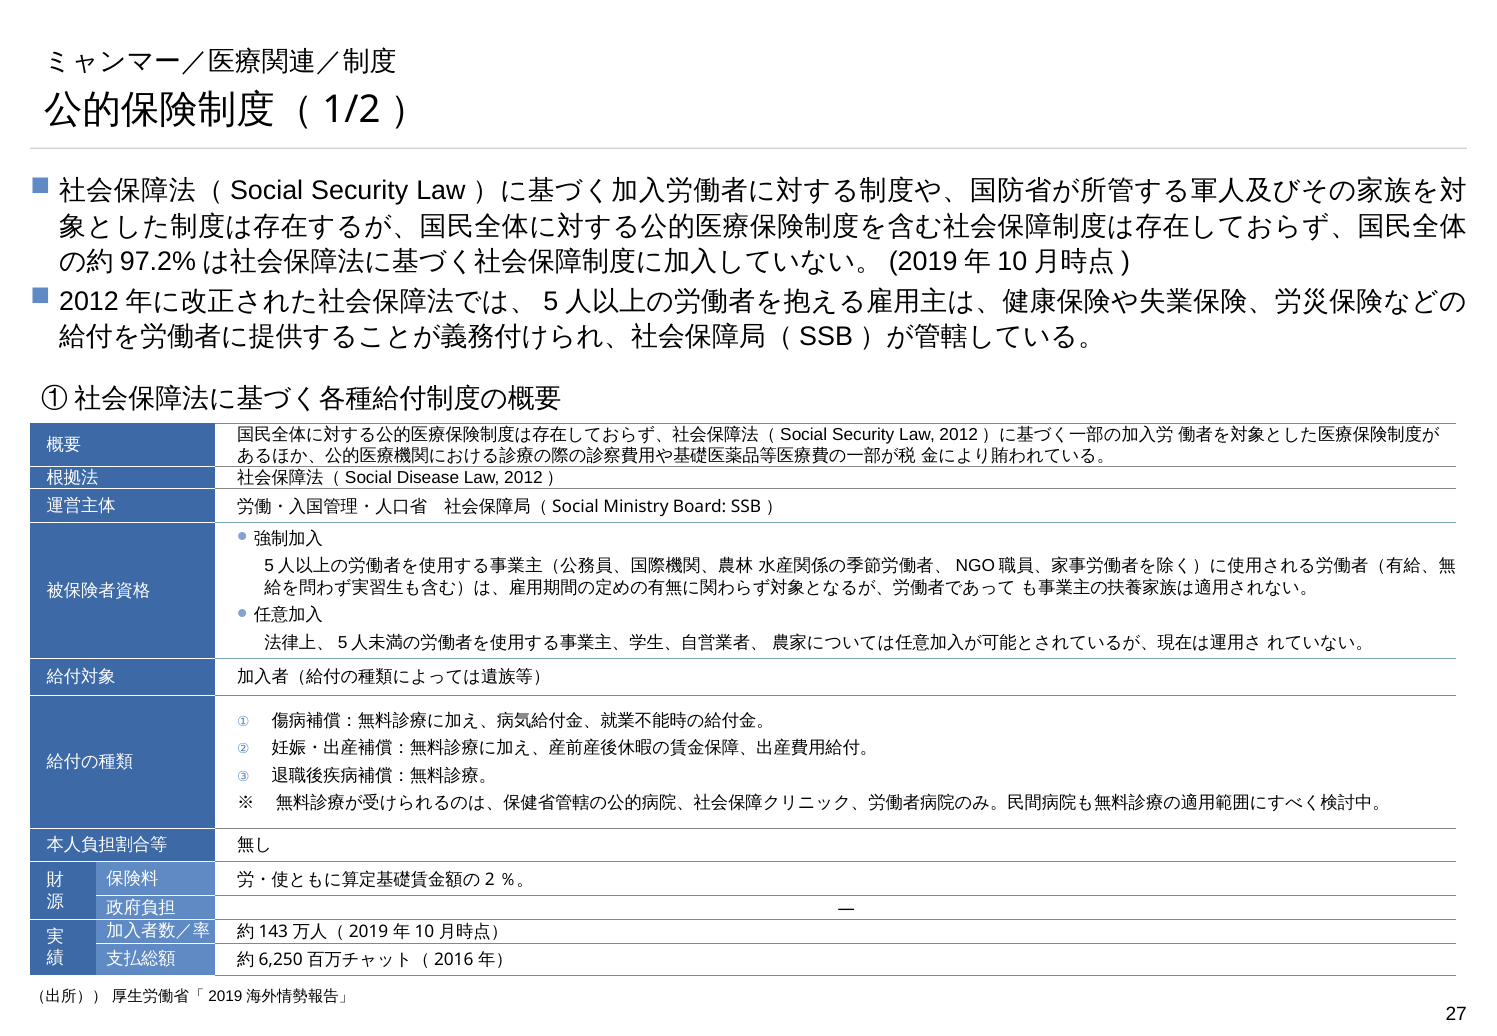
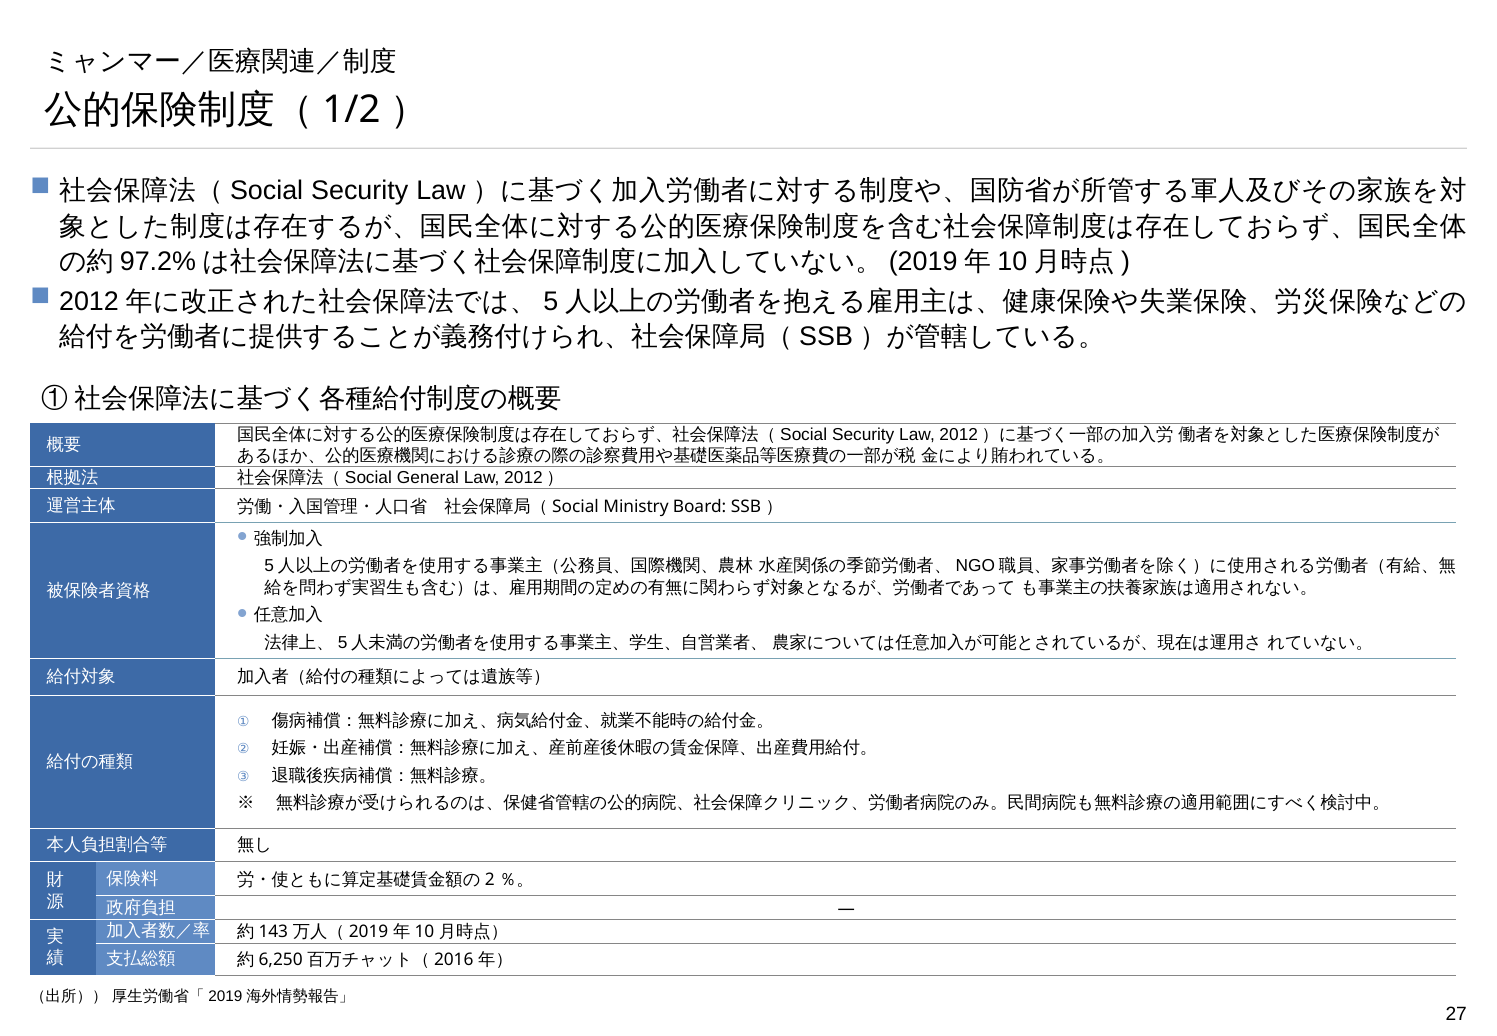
Disease: Disease -> General (428, 478)
